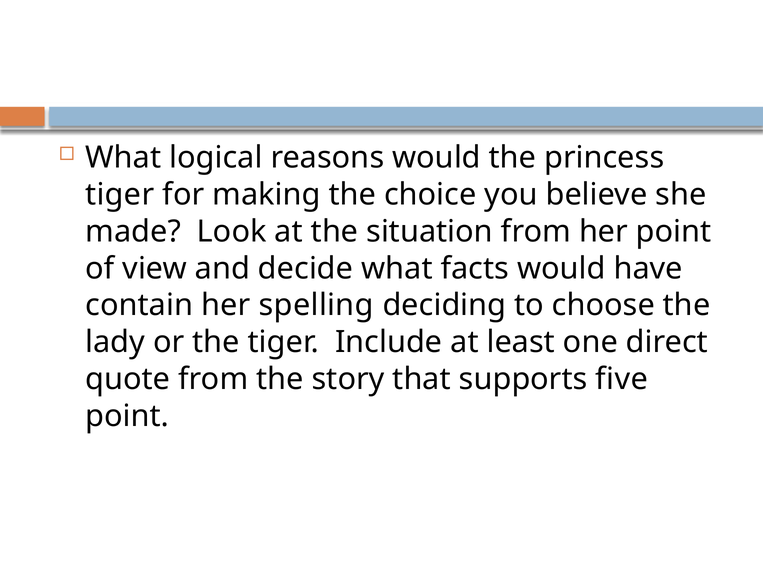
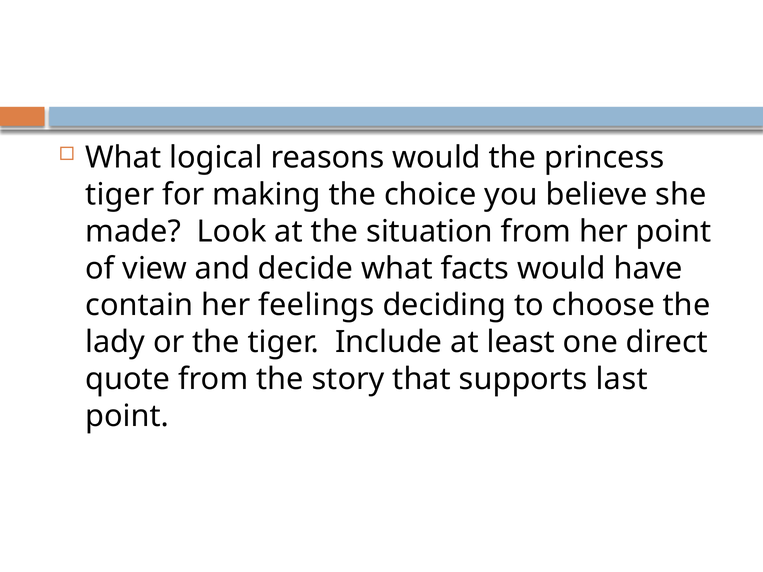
spelling: spelling -> feelings (316, 305)
five: five -> last (622, 379)
